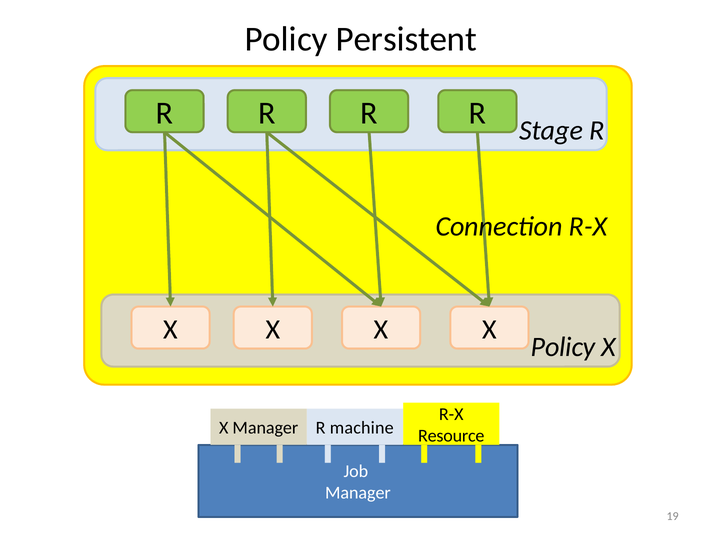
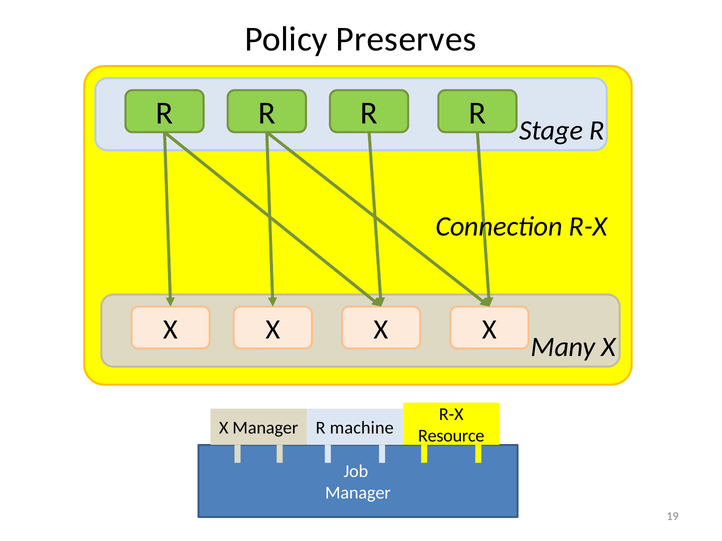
Persistent: Persistent -> Preserves (406, 39)
Policy: Policy -> Many (563, 347)
